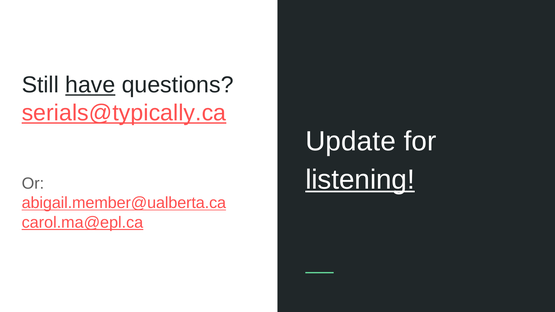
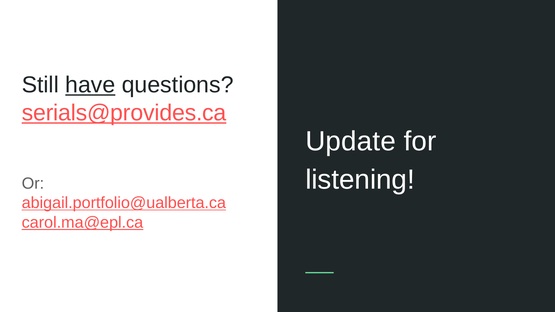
serials@typically.ca: serials@typically.ca -> serials@provides.ca (124, 113)
listening underline: present -> none (360, 180)
abigail.member@ualberta.ca: abigail.member@ualberta.ca -> abigail.portfolio@ualberta.ca (124, 203)
